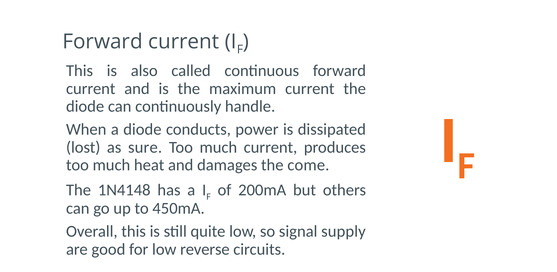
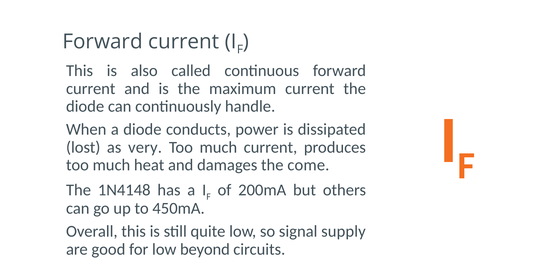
sure: sure -> very (145, 147)
reverse: reverse -> beyond (205, 249)
